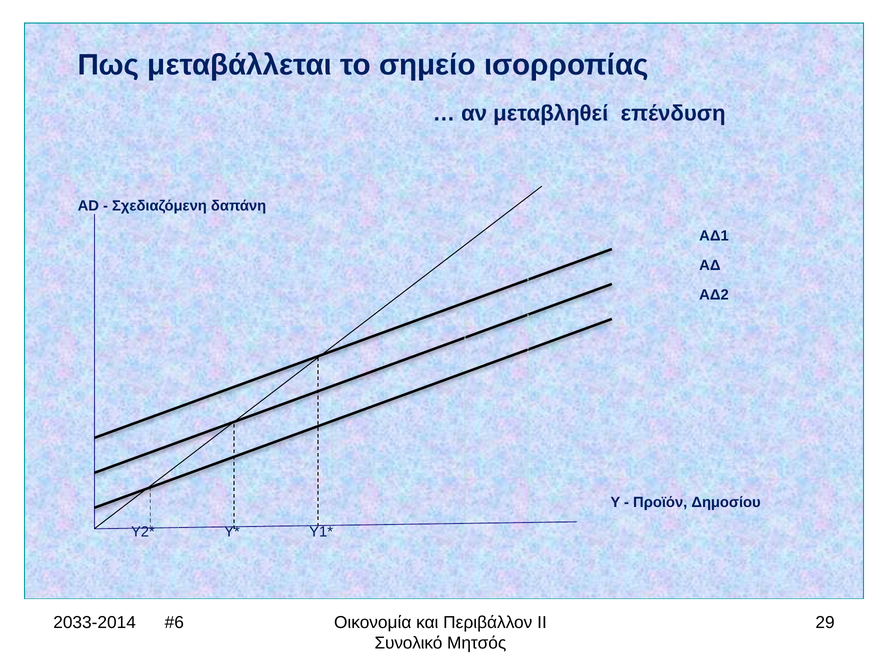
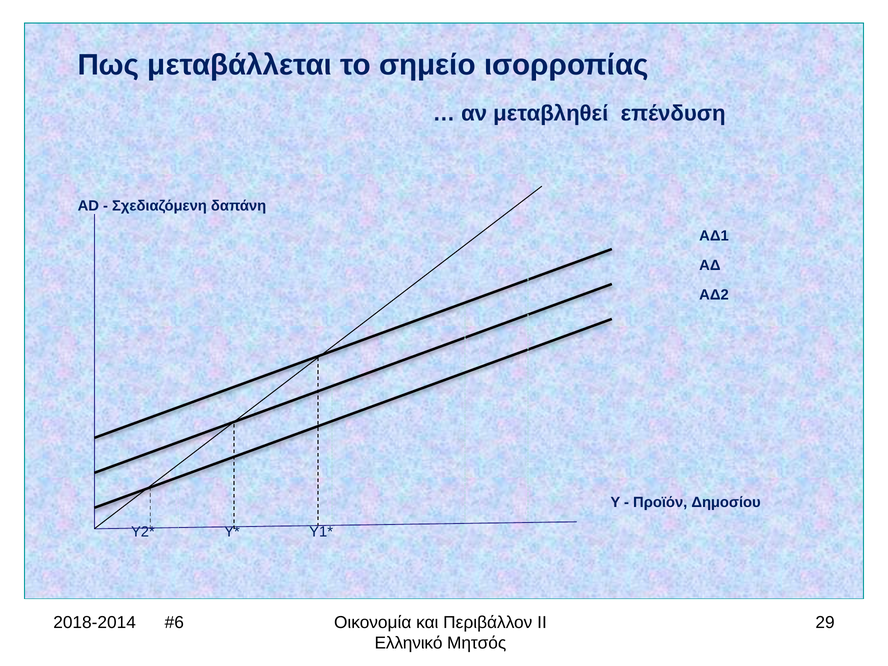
2033-2014: 2033-2014 -> 2018-2014 (95, 623)
Συνολικό: Συνολικό -> Ελληνικό (409, 643)
